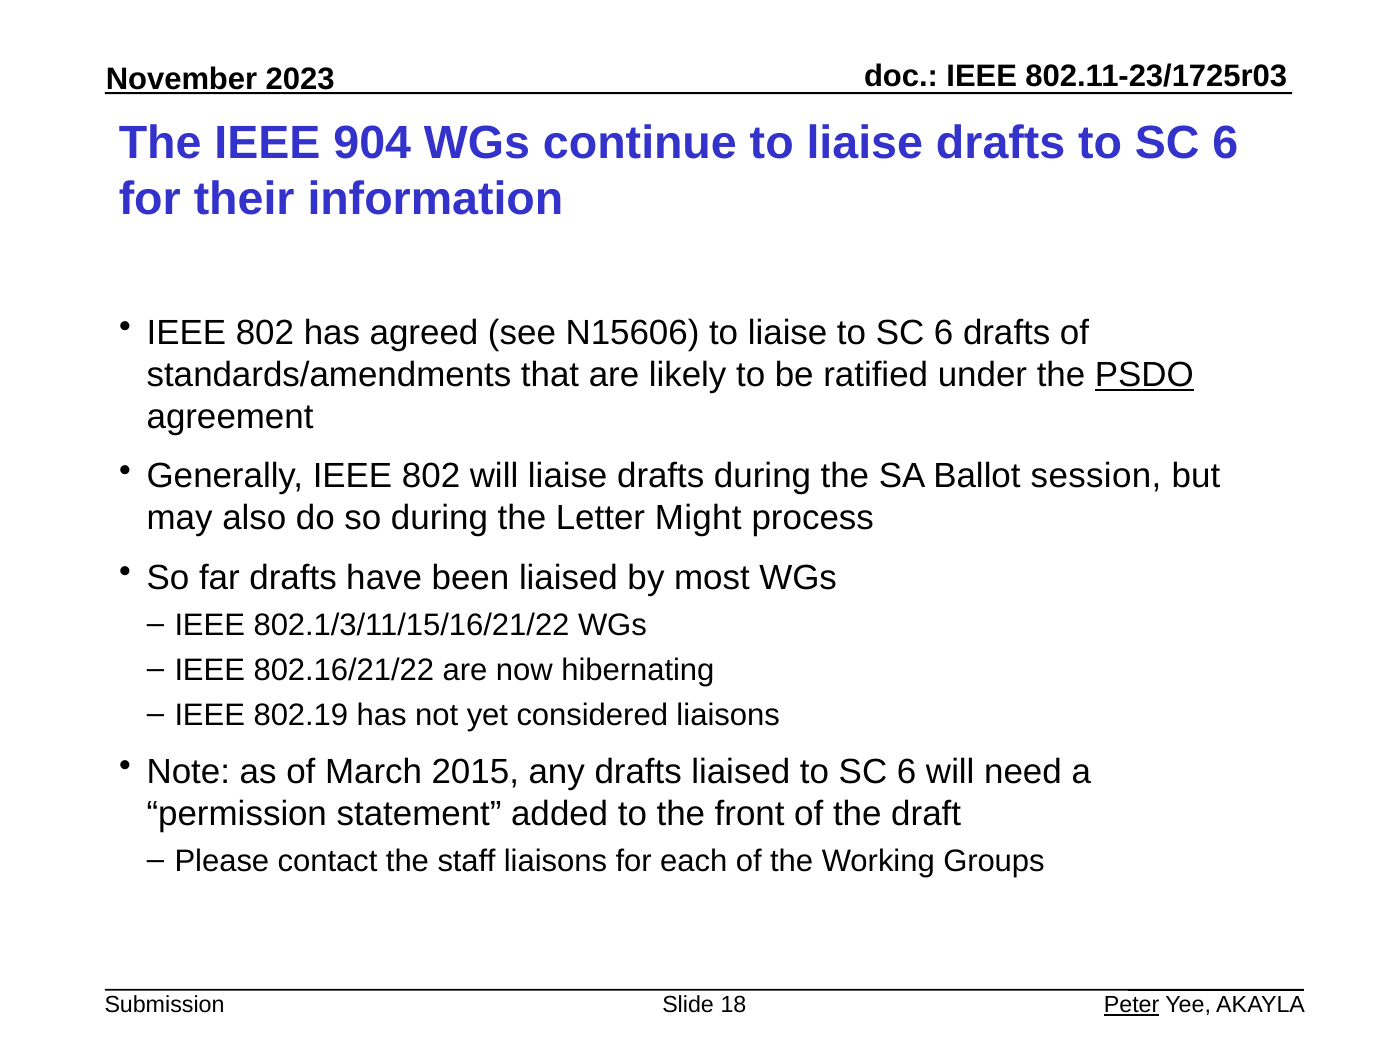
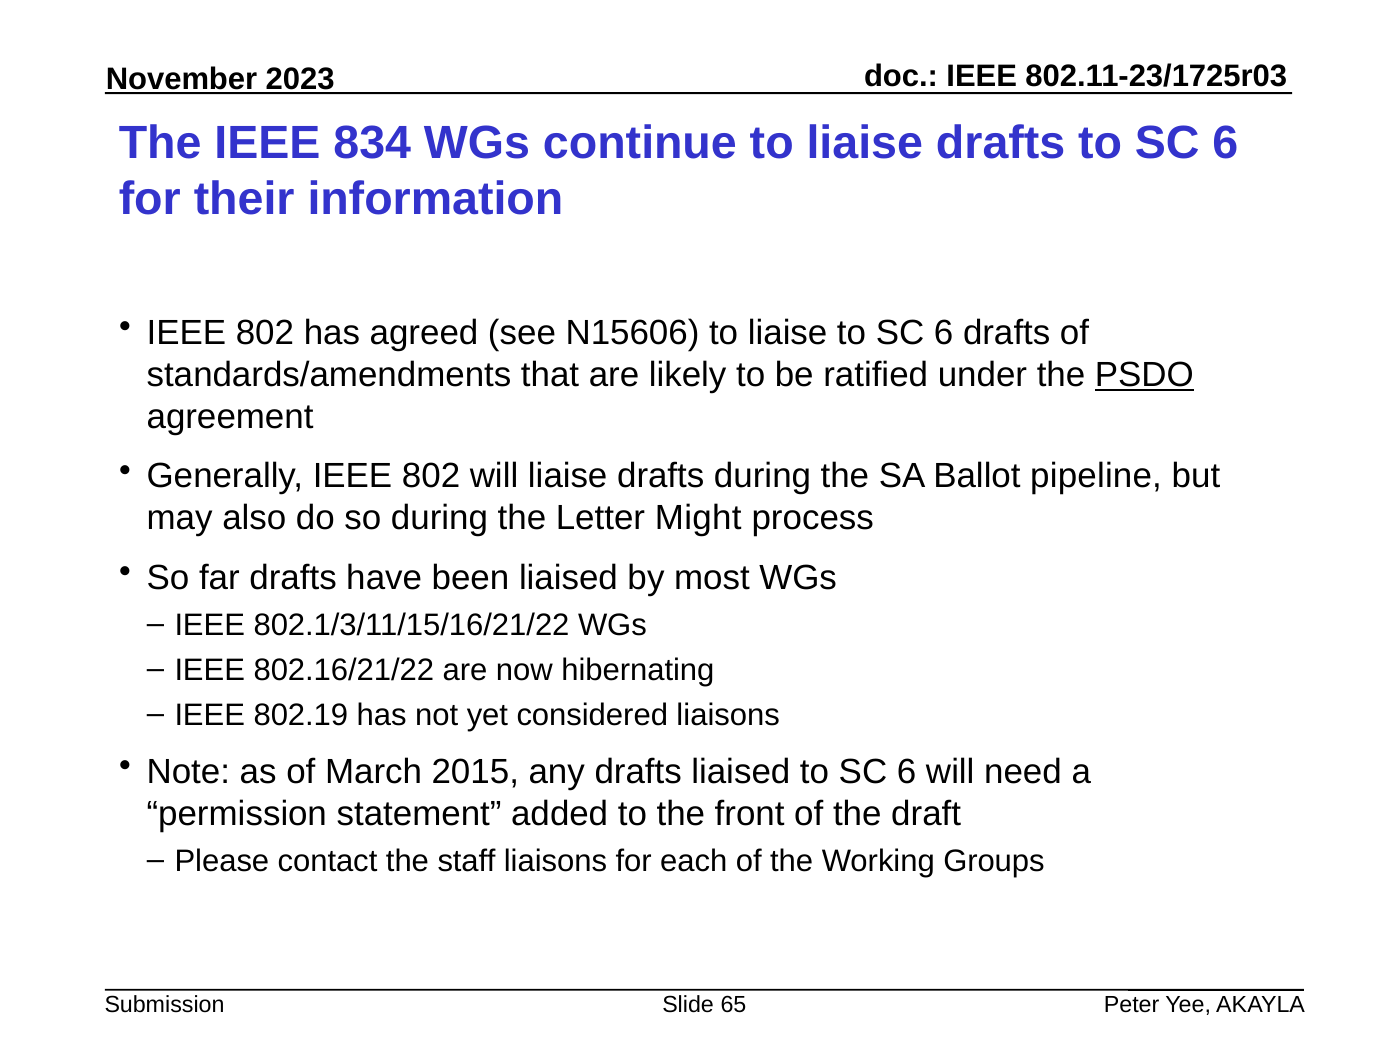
904: 904 -> 834 (372, 143)
session: session -> pipeline (1096, 476)
18: 18 -> 65 (733, 1005)
Peter underline: present -> none (1132, 1005)
